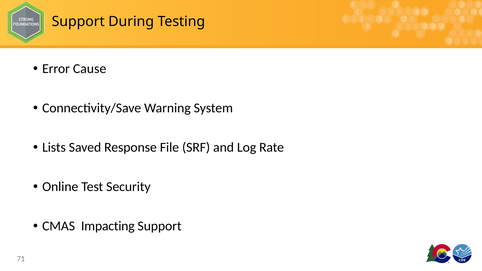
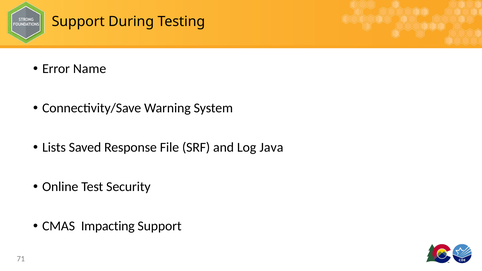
Cause: Cause -> Name (90, 69)
Rate: Rate -> Java (271, 147)
